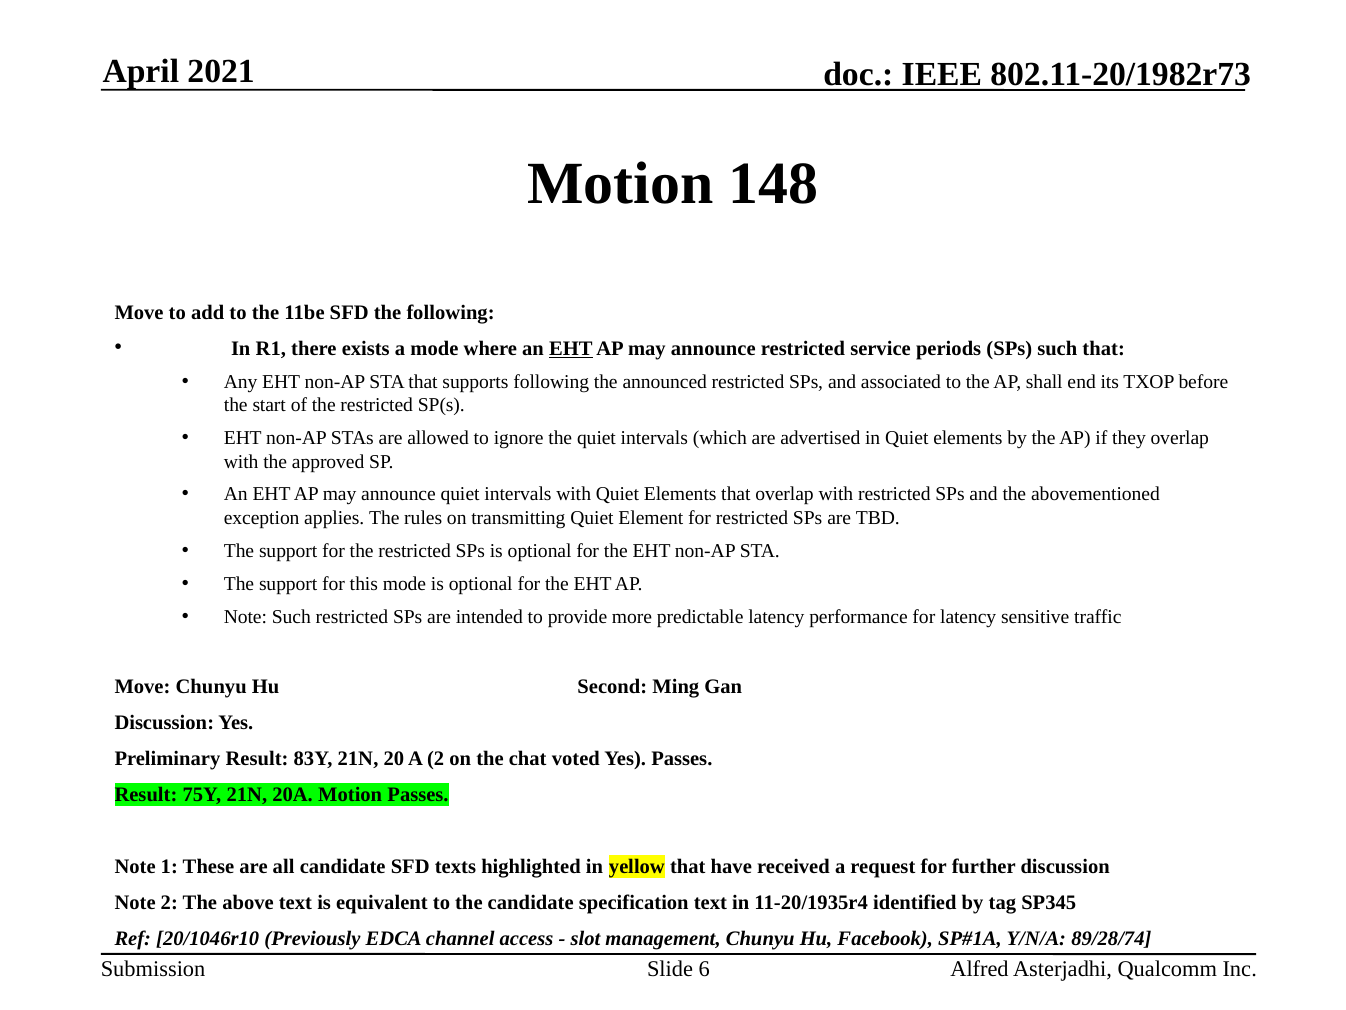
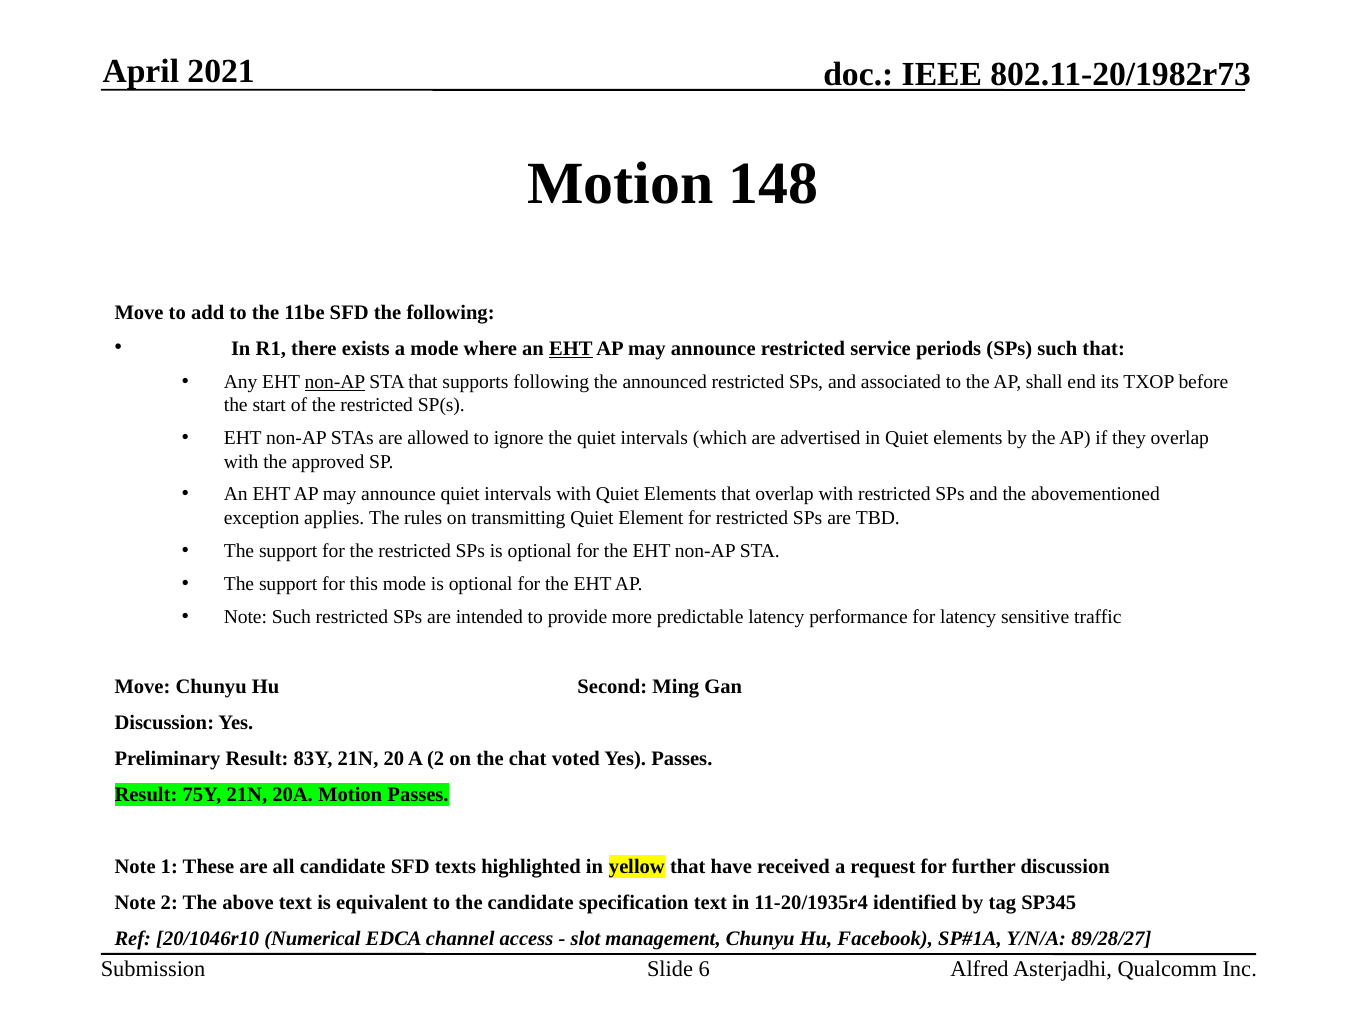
non-AP underline: none -> present (335, 381)
Previously: Previously -> Numerical (312, 938)
89/28/74: 89/28/74 -> 89/28/27 (1111, 938)
